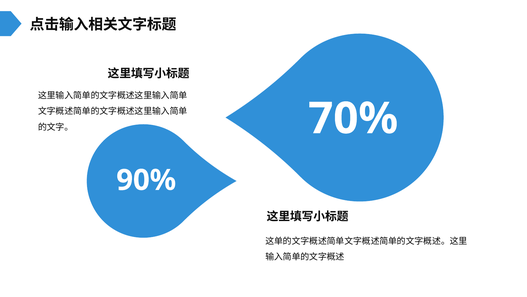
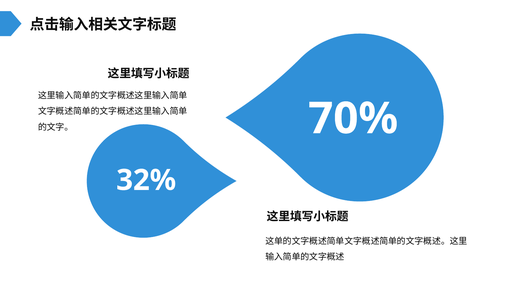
90%: 90% -> 32% (146, 180)
